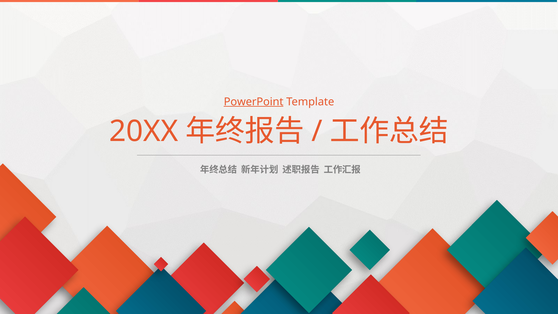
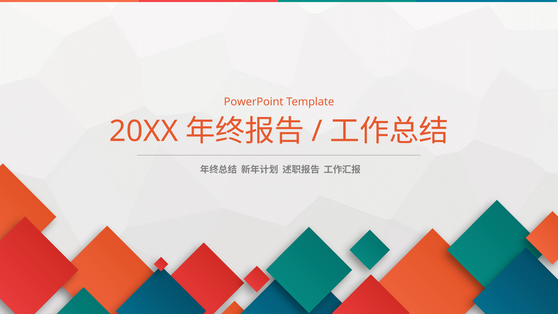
PowerPoint underline: present -> none (254, 102)
